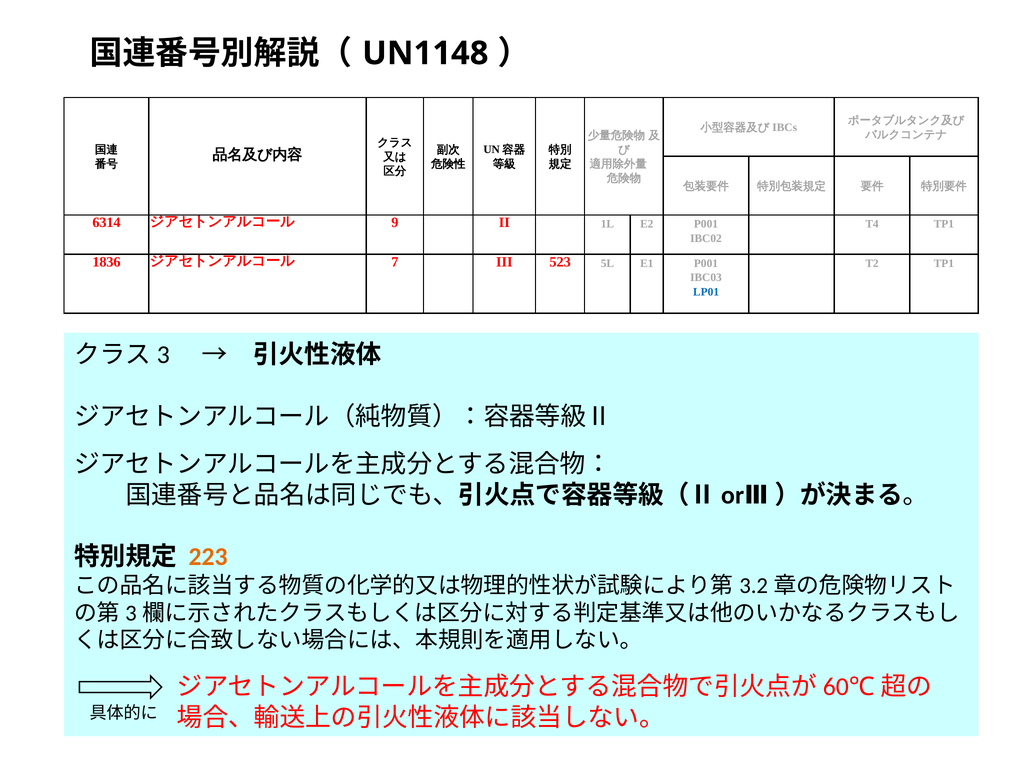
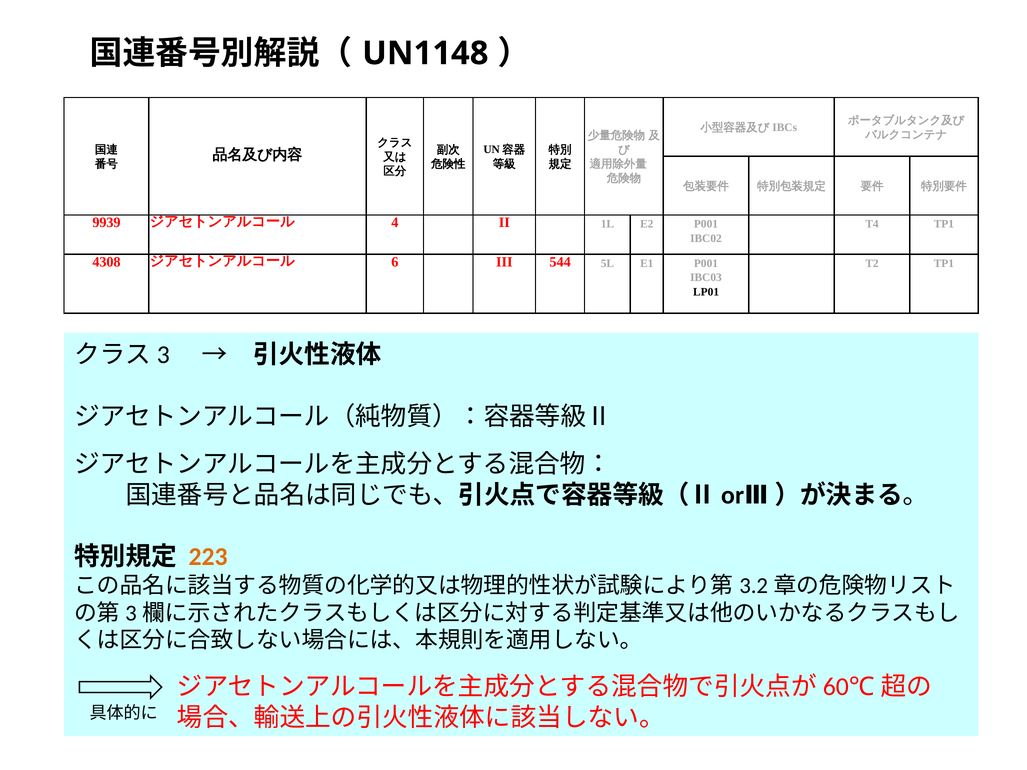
6314: 6314 -> 9939 (106, 223)
9: 9 -> 4 (395, 223)
1836: 1836 -> 4308 (106, 262)
7: 7 -> 6 (395, 262)
523: 523 -> 544 (560, 262)
LP01 colour: blue -> black (706, 292)
